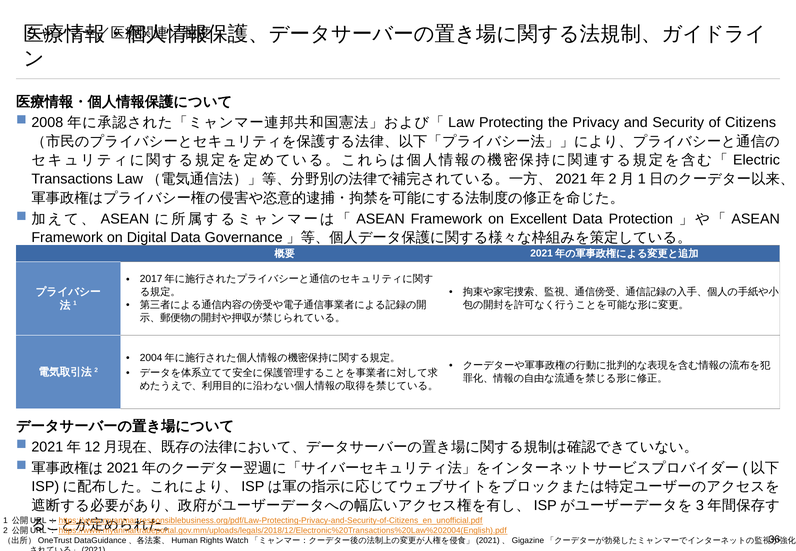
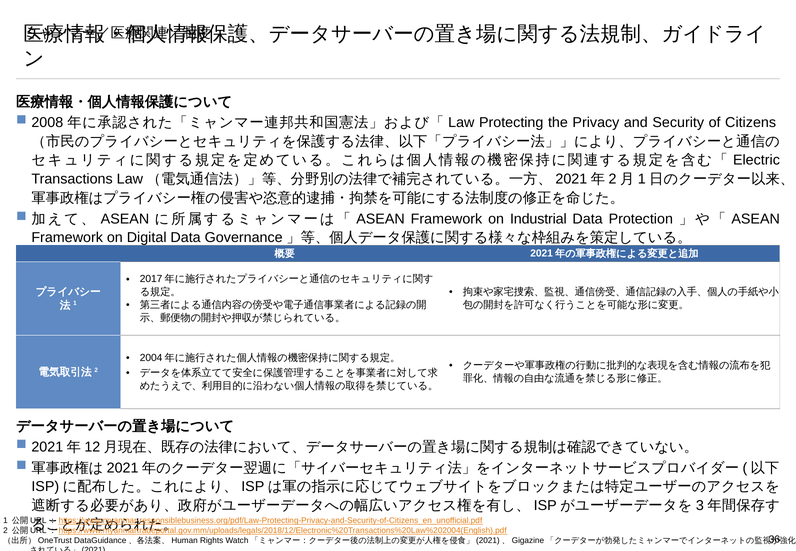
Excellent: Excellent -> Industrial (538, 219)
